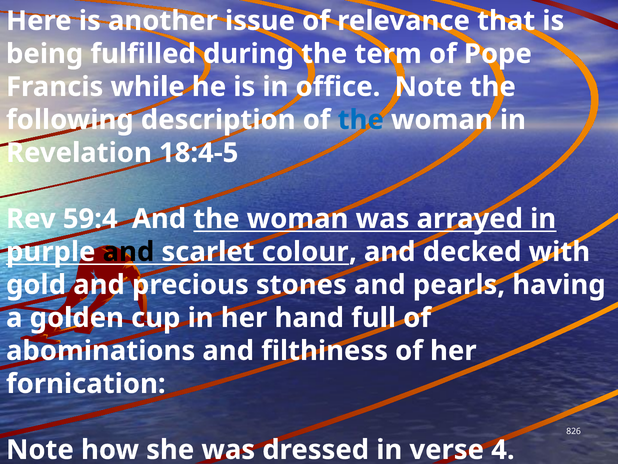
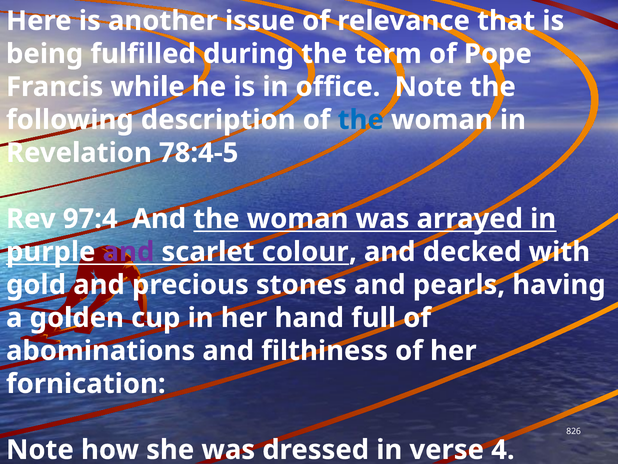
18:4-5: 18:4-5 -> 78:4-5 (199, 153)
59:4: 59:4 -> 97:4 (90, 219)
and colour: black -> purple (128, 252)
